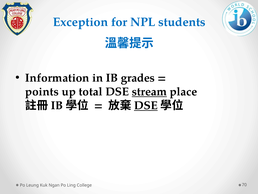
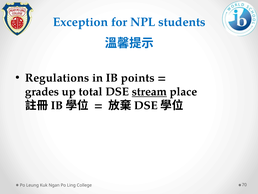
Information: Information -> Regulations (57, 78)
grades: grades -> points (138, 78)
points: points -> grades (42, 92)
DSE underline: present -> none (146, 105)
